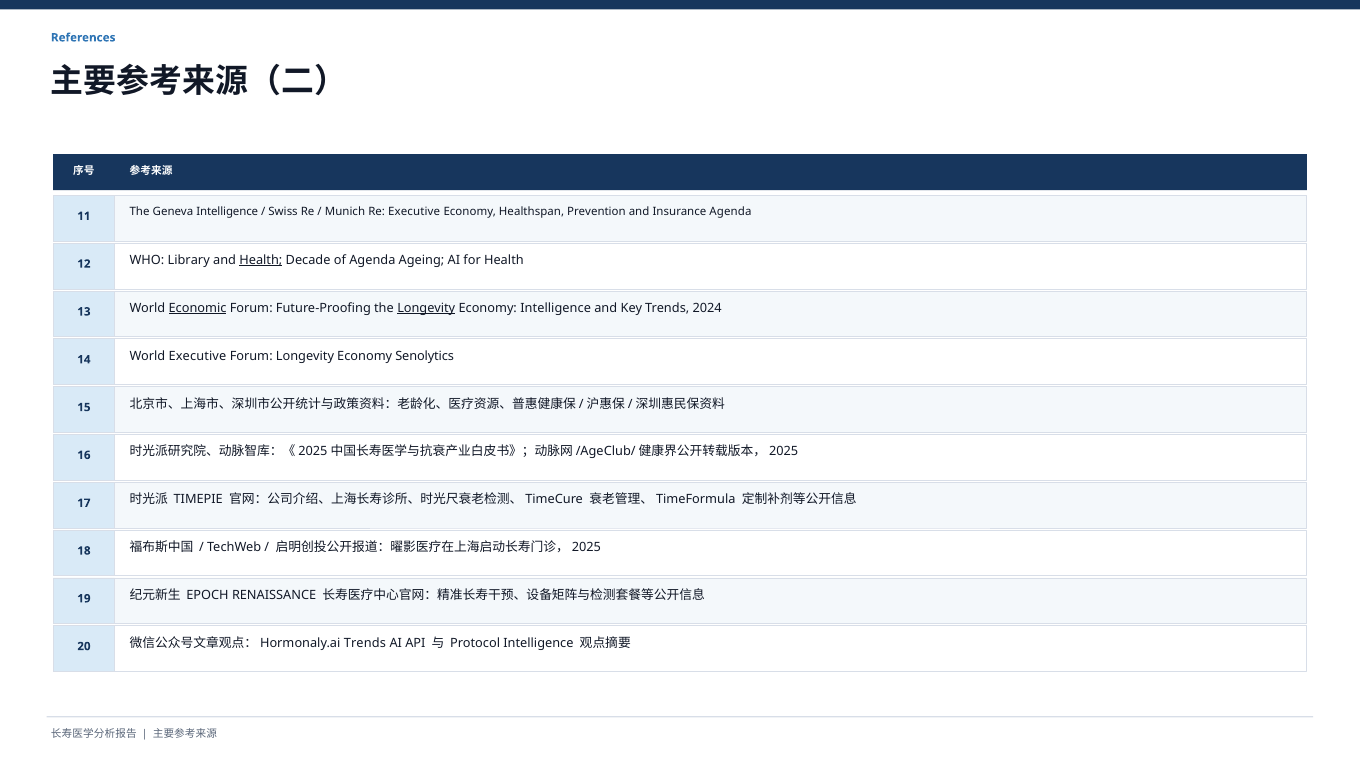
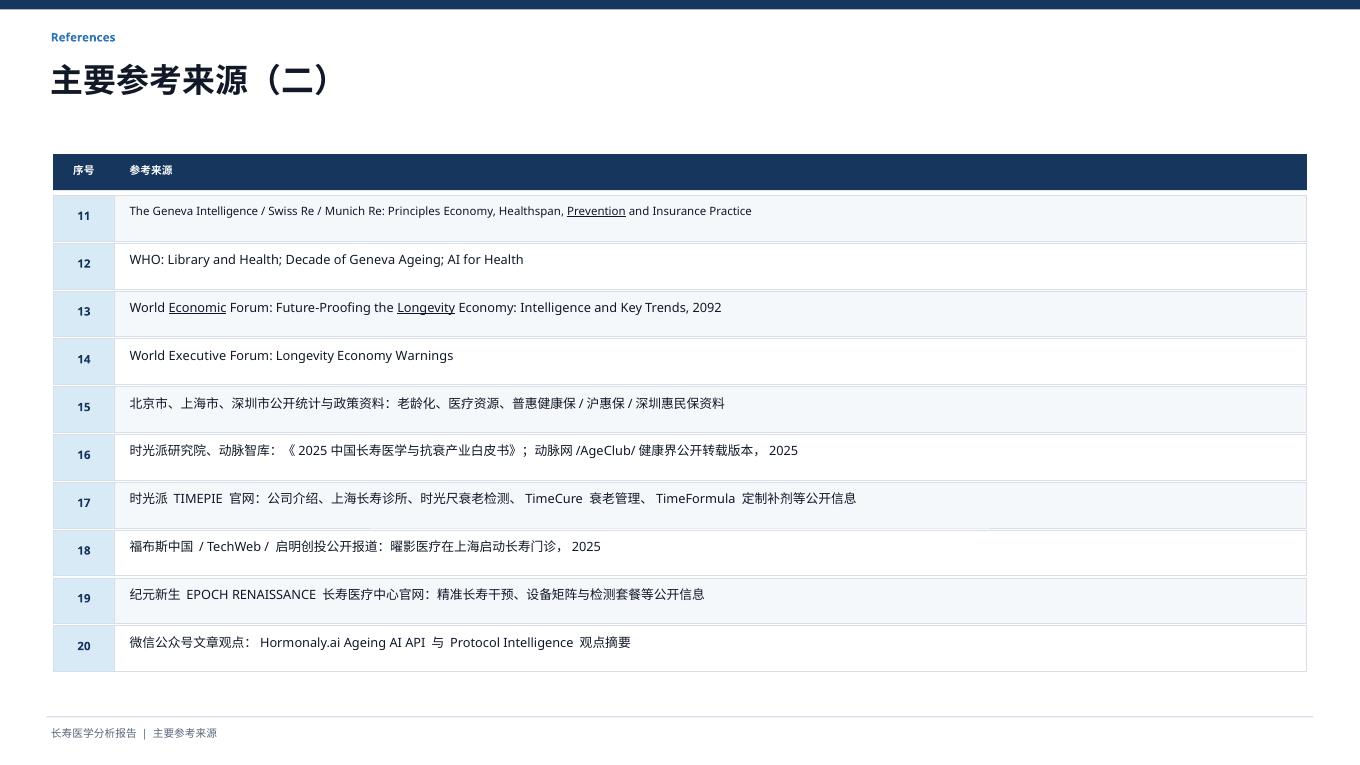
Re Executive: Executive -> Principles (414, 212)
Prevention underline: none -> present (596, 212)
Insurance Agenda: Agenda -> Practice (731, 212)
Health underline: present -> none (261, 260)
of Agenda: Agenda -> Geneva (372, 260)
2024: 2024 -> 2092 (707, 308)
Senolytics: Senolytics -> Warnings (425, 356)
Trends: Trends -> Ageing (365, 643)
